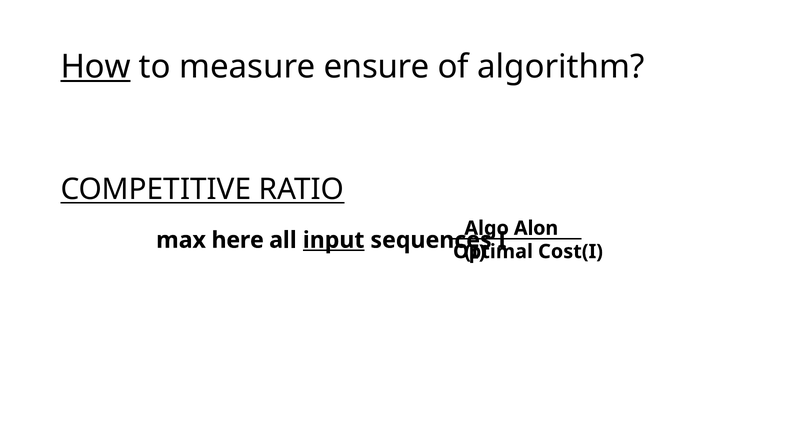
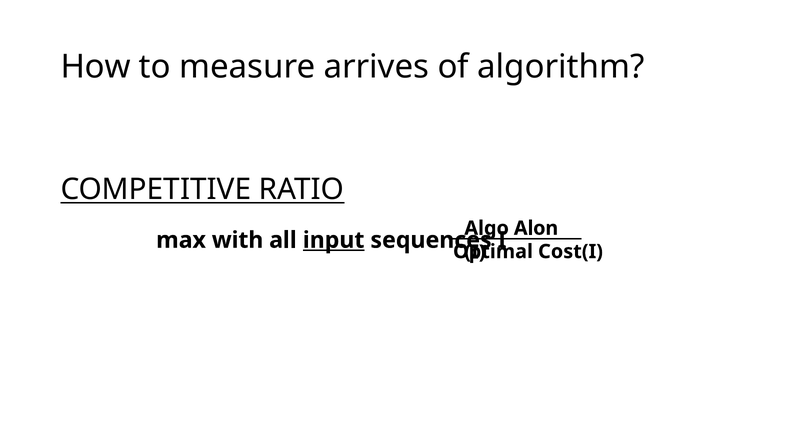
How underline: present -> none (96, 67)
ensure: ensure -> arrives (376, 67)
here: here -> with (238, 240)
